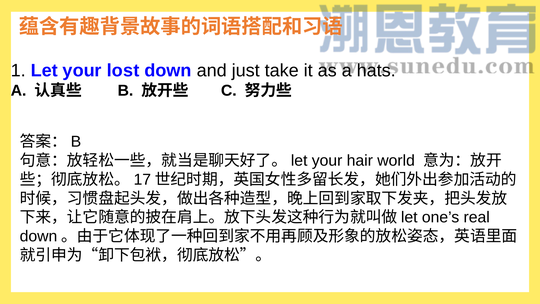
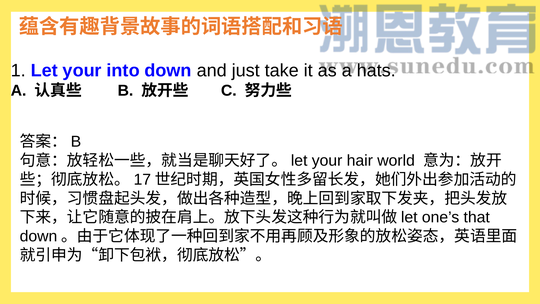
lost: lost -> into (123, 71)
real: real -> that (477, 217)
